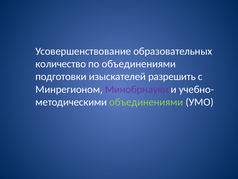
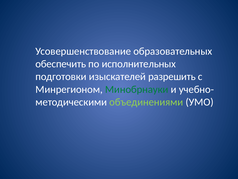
количество: количество -> обеспечить (61, 64)
по объединениями: объединениями -> исполнительных (139, 64)
Минобрнауки colour: purple -> green (137, 89)
